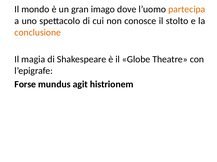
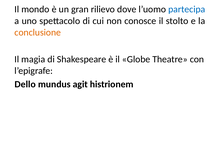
imago: imago -> rilievo (103, 9)
partecipa colour: orange -> blue (187, 9)
Forse: Forse -> Dello (25, 85)
